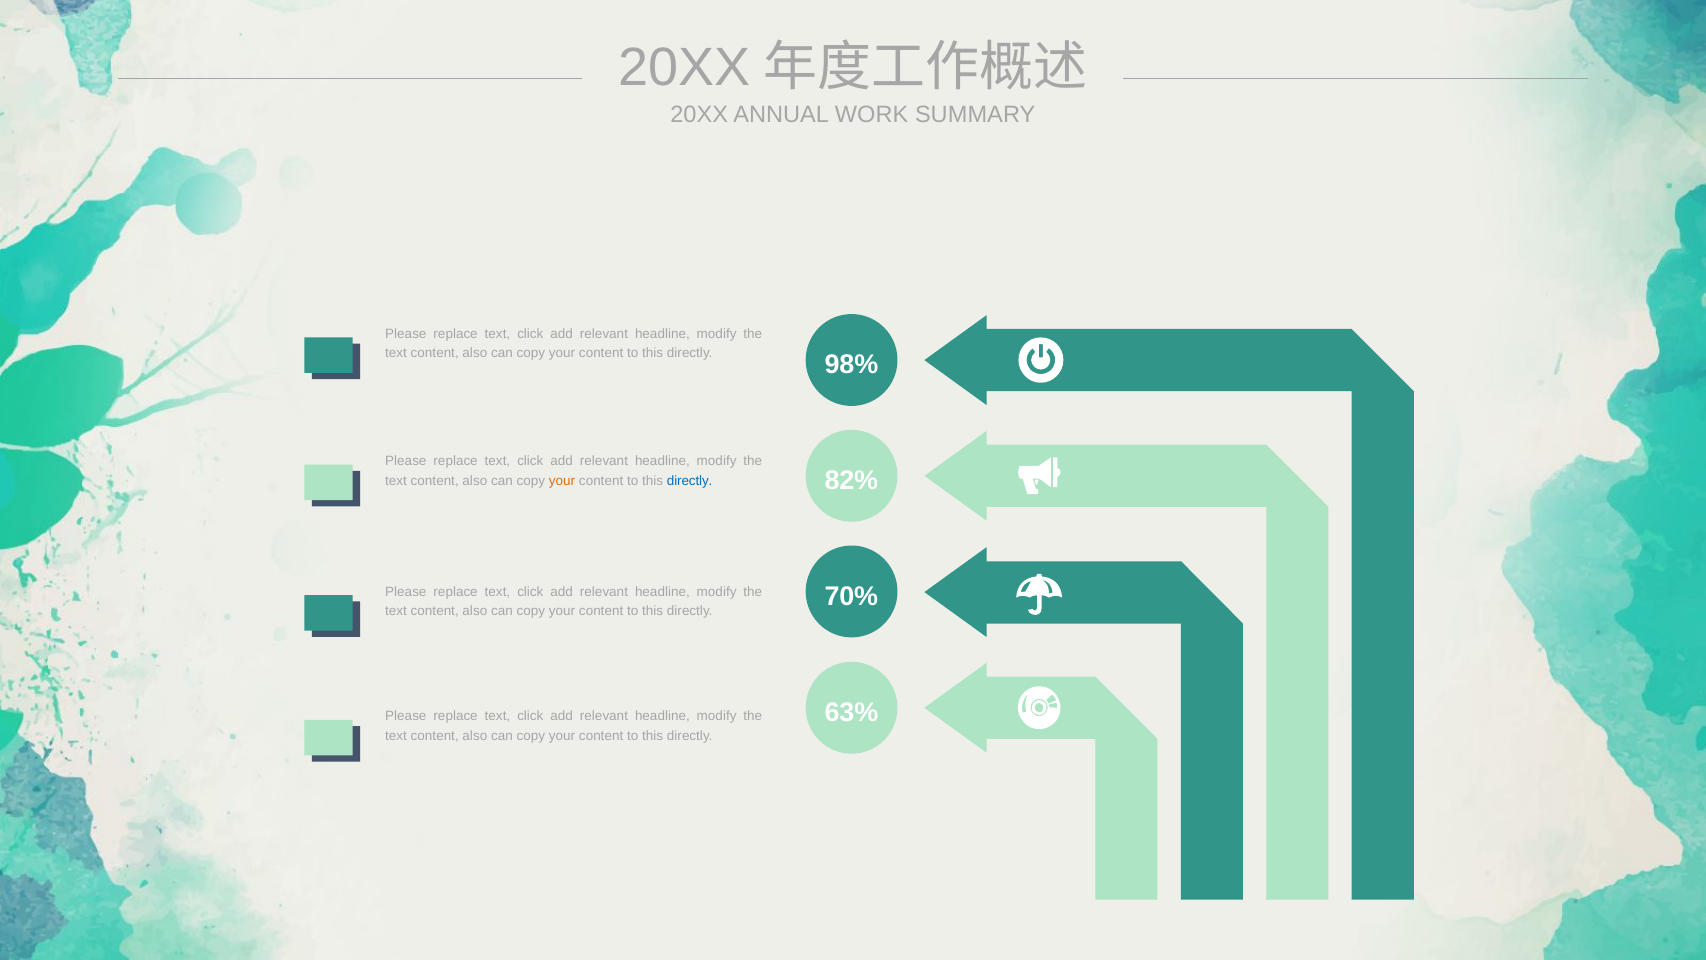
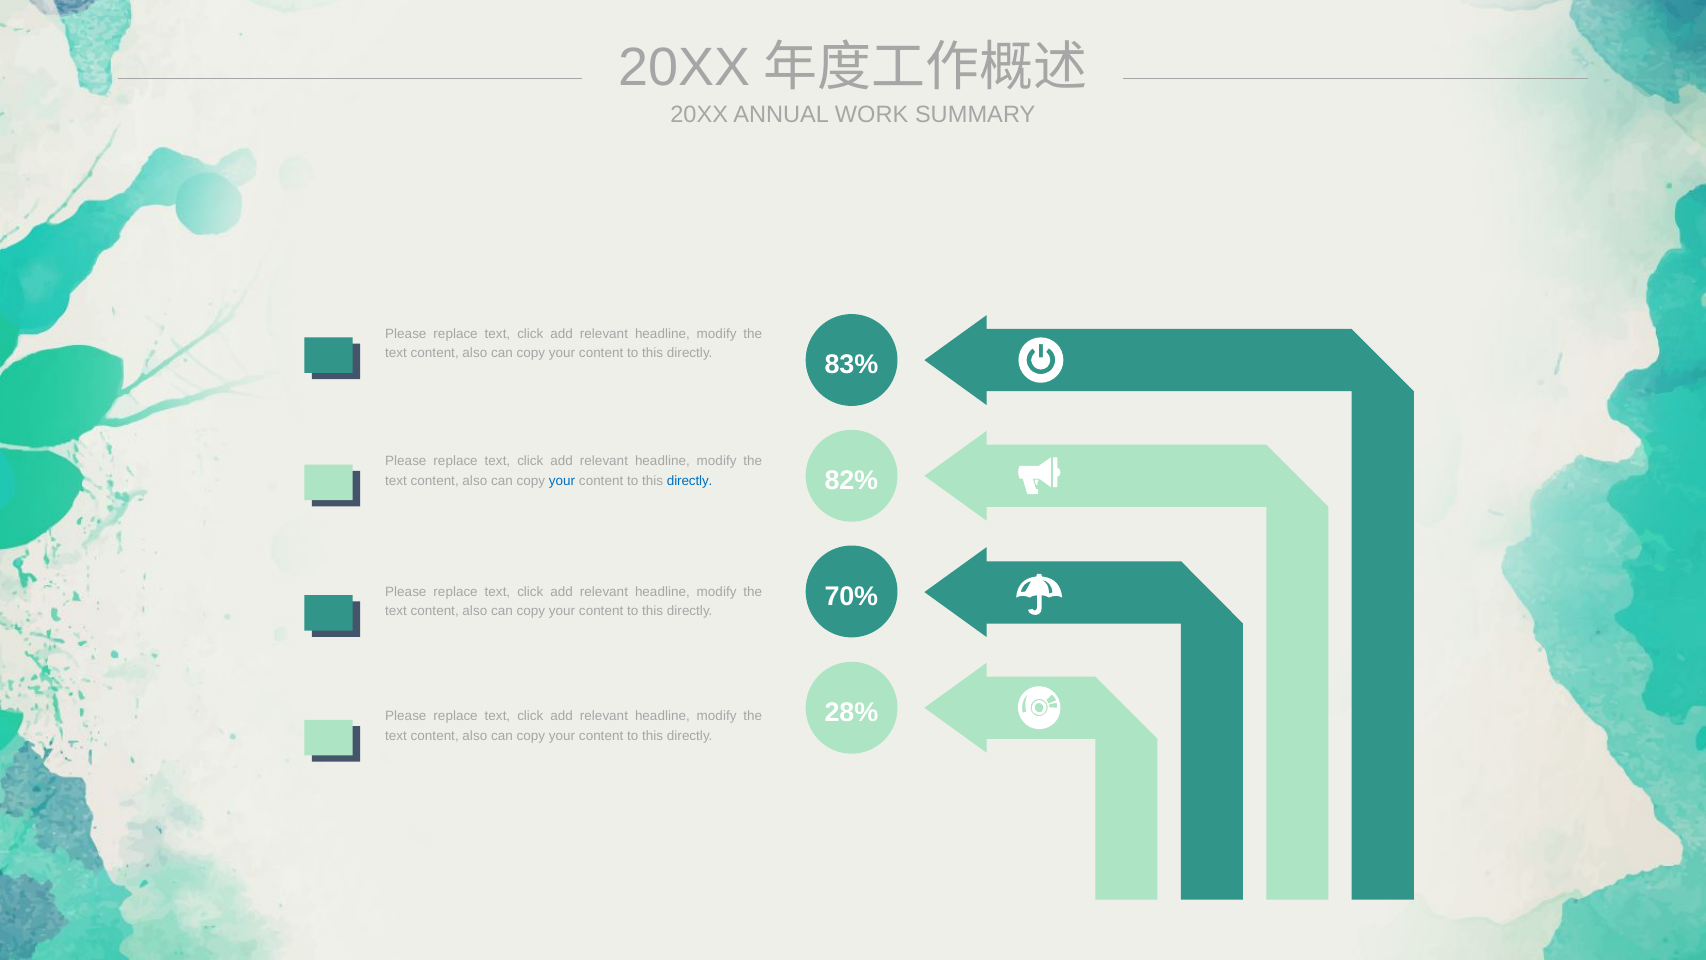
98%: 98% -> 83% (851, 365)
your colour: orange -> blue (562, 480)
63%: 63% -> 28% (851, 712)
